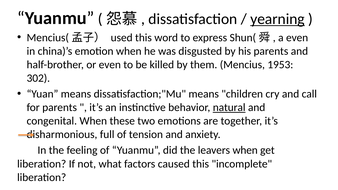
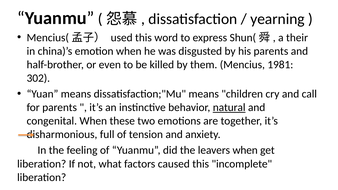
yearning underline: present -> none (278, 19)
a even: even -> their (297, 38)
1953: 1953 -> 1981 (280, 65)
